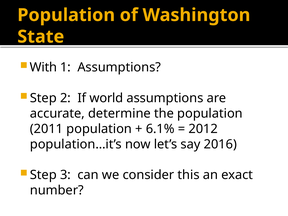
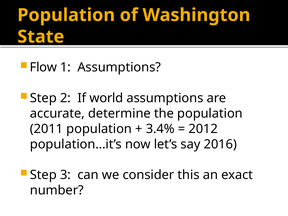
With: With -> Flow (43, 67)
6.1%: 6.1% -> 3.4% (160, 129)
